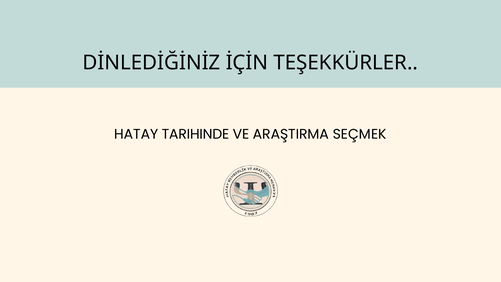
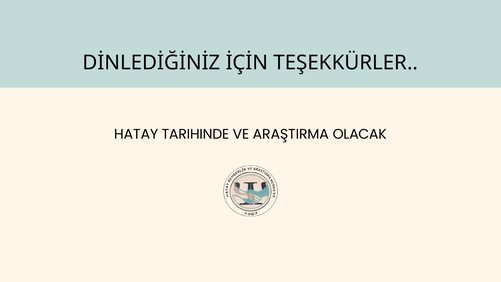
SEÇMEK: SEÇMEK -> OLACAK (360, 134)
